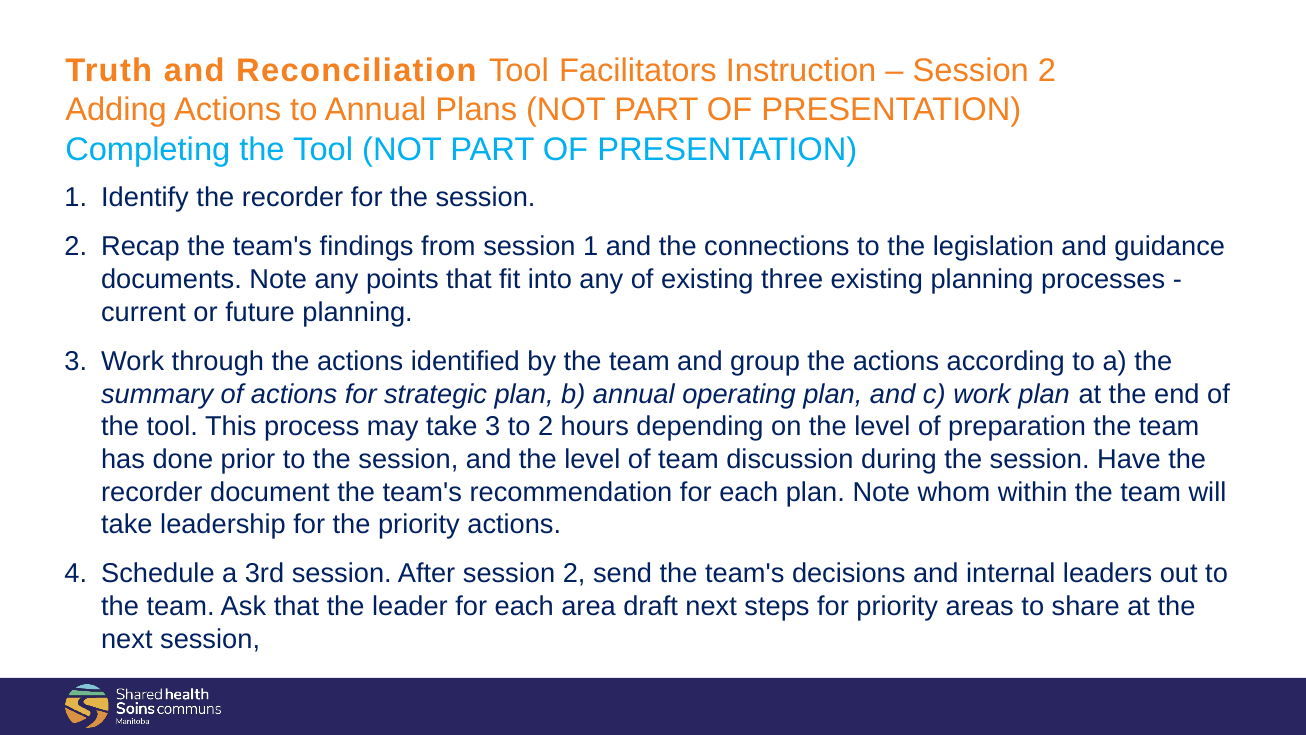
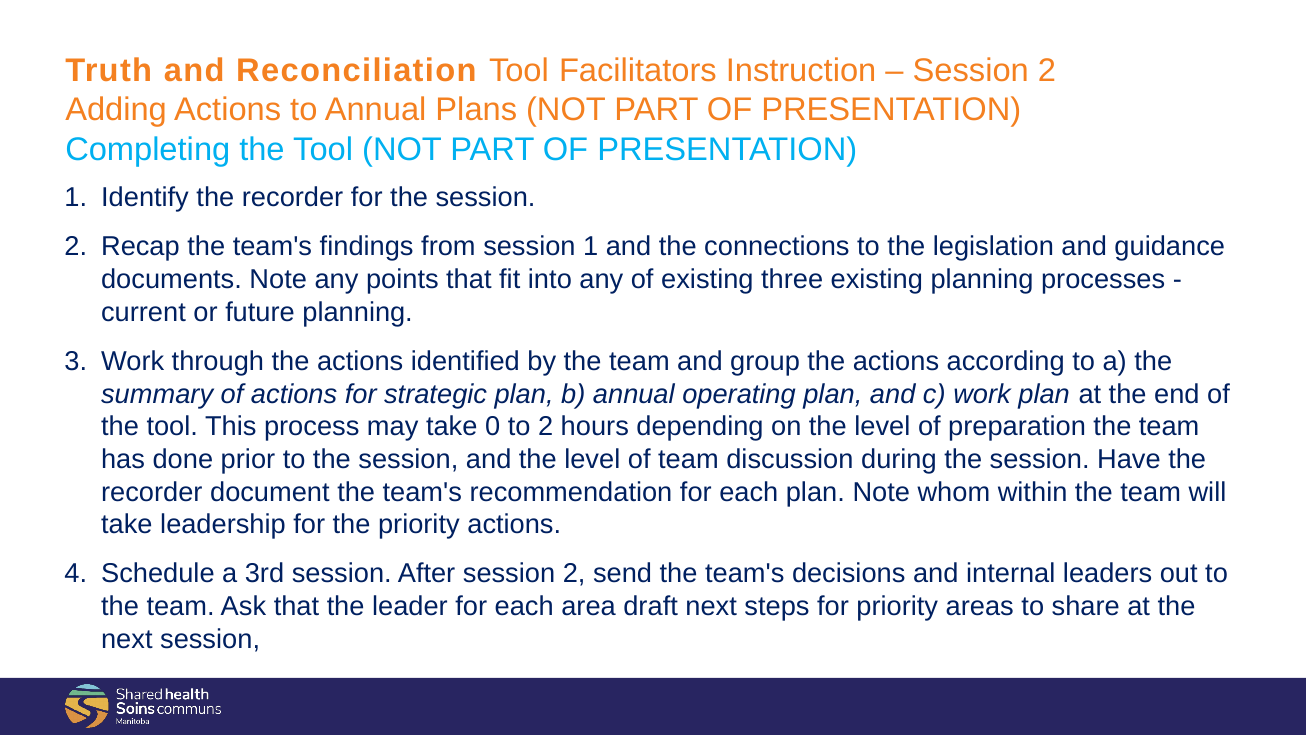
take 3: 3 -> 0 (493, 427)
